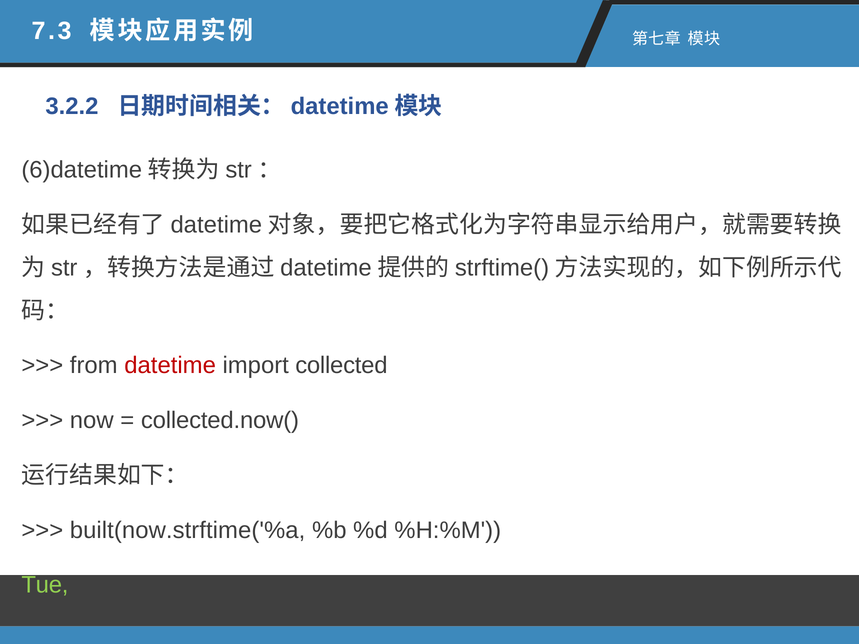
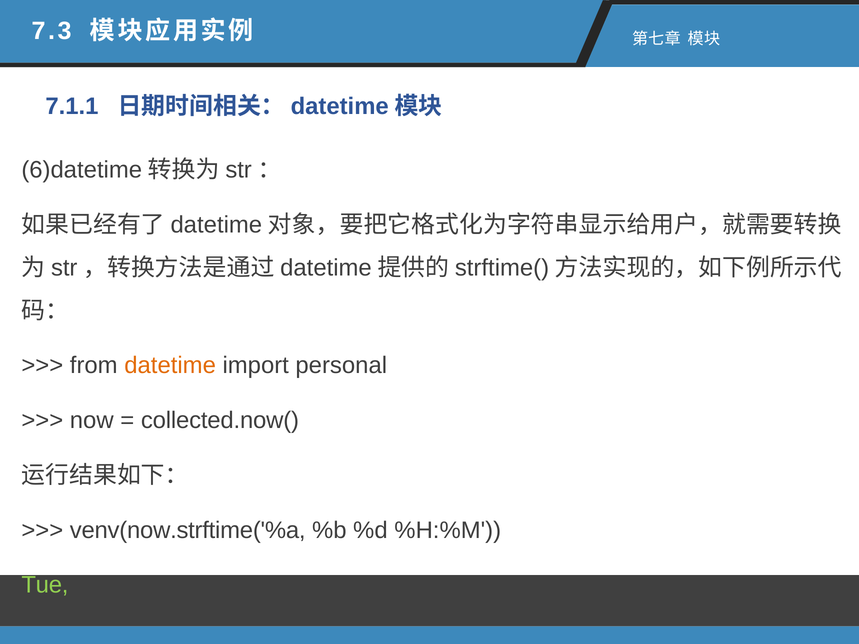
3.2.2: 3.2.2 -> 7.1.1 (72, 106)
datetime colour: red -> orange (170, 366)
collected: collected -> personal (341, 366)
built(now.strftime('%a: built(now.strftime('%a -> venv(now.strftime('%a (188, 530)
